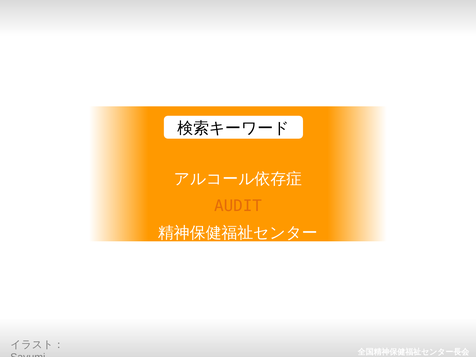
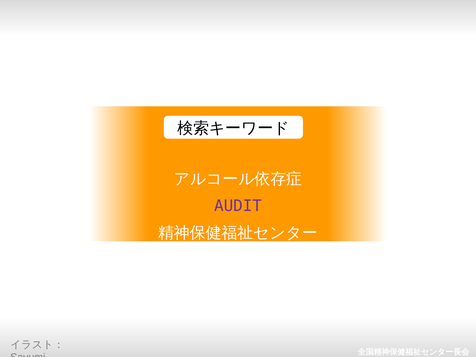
AUDIT colour: orange -> purple (238, 206)
